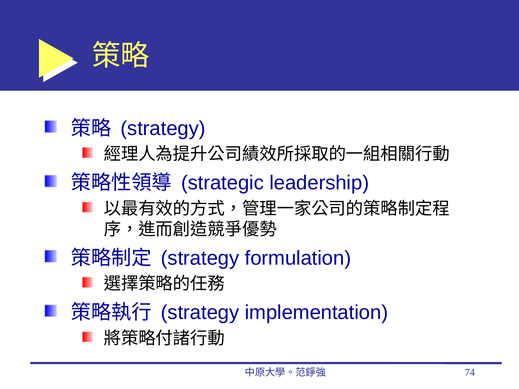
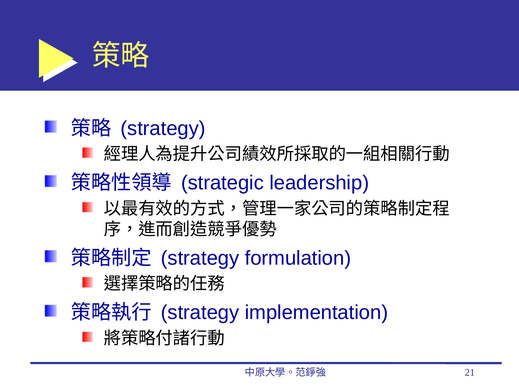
74: 74 -> 21 (470, 373)
